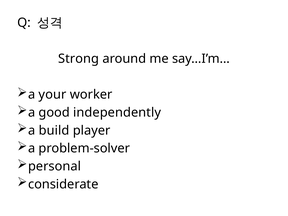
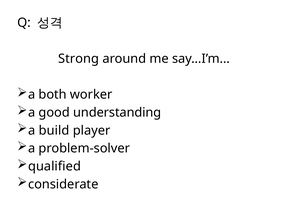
your: your -> both (53, 95)
independently: independently -> understanding (117, 112)
personal: personal -> qualified (54, 166)
